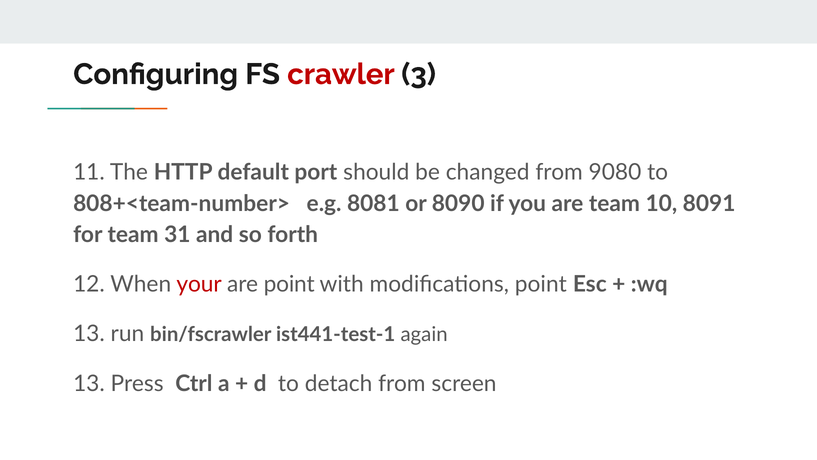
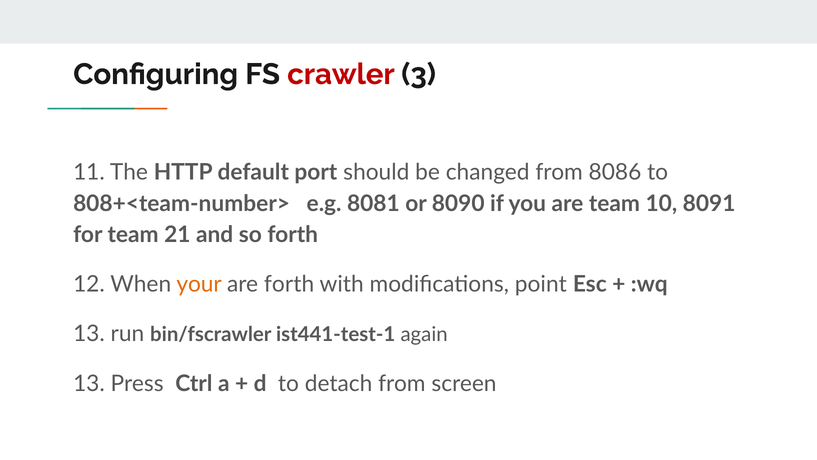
9080: 9080 -> 8086 (615, 172)
31: 31 -> 21 (177, 235)
your colour: red -> orange (199, 284)
are point: point -> forth (289, 284)
